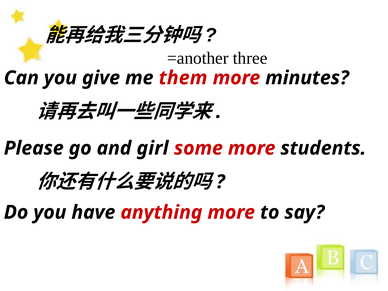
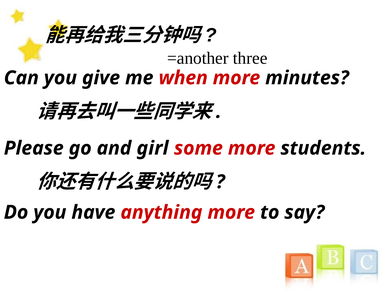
them: them -> when (183, 78)
